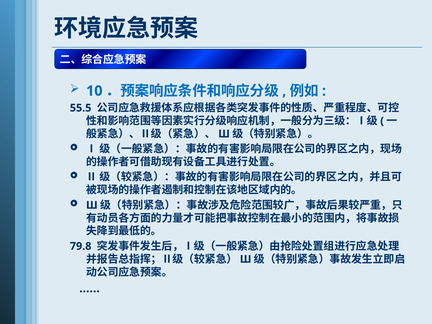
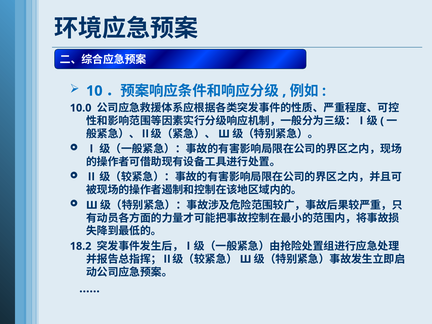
55.5: 55.5 -> 10.0 (81, 108)
79.8: 79.8 -> 18.2 (81, 246)
